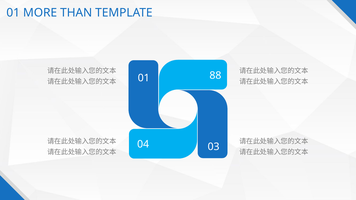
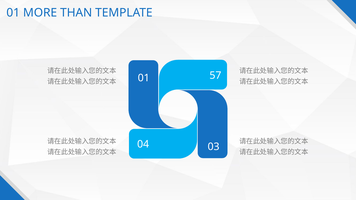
88: 88 -> 57 (215, 76)
